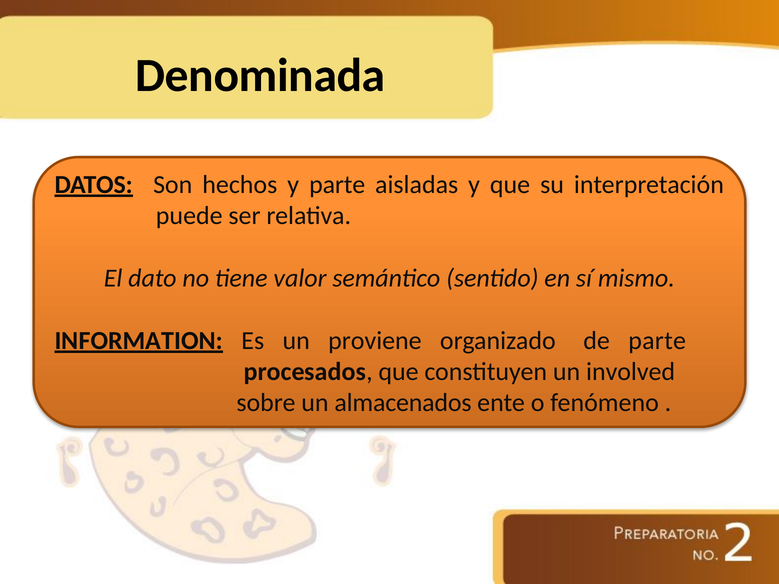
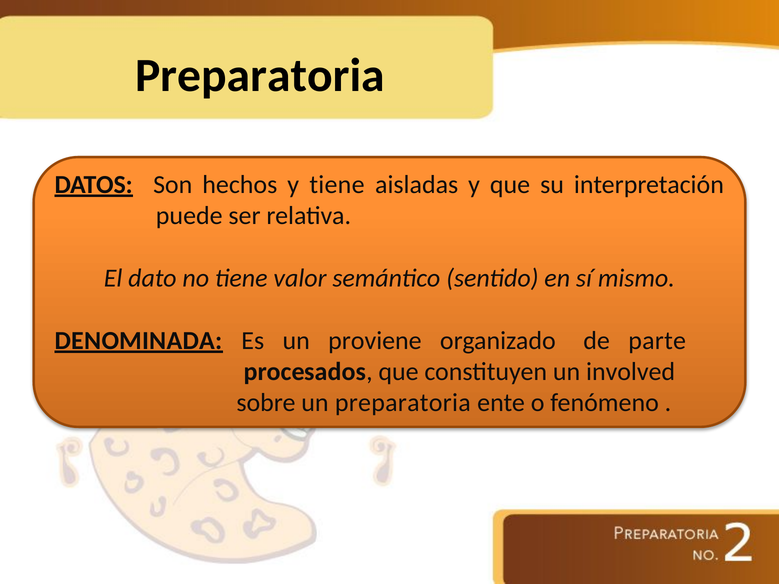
Denominada: Denominada -> Preparatoria (260, 75)
y parte: parte -> tiene (337, 185)
INFORMATION: INFORMATION -> DENOMINADA (139, 341)
un almacenados: almacenados -> preparatoria (403, 403)
